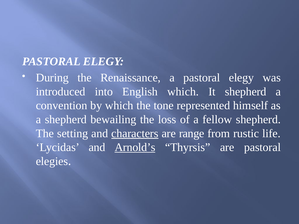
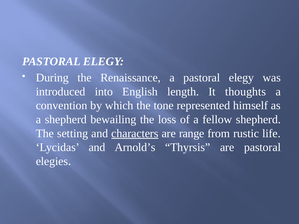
English which: which -> length (183, 92)
It shepherd: shepherd -> thoughts (246, 92)
Arnold’s underline: present -> none (135, 147)
